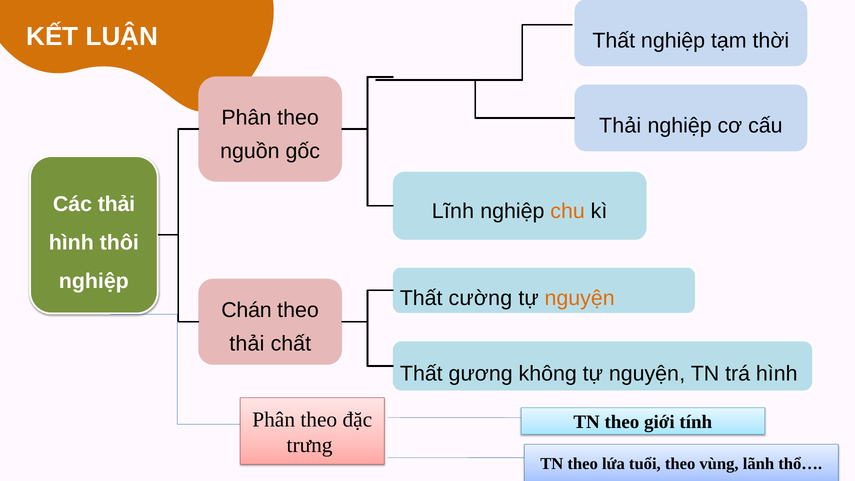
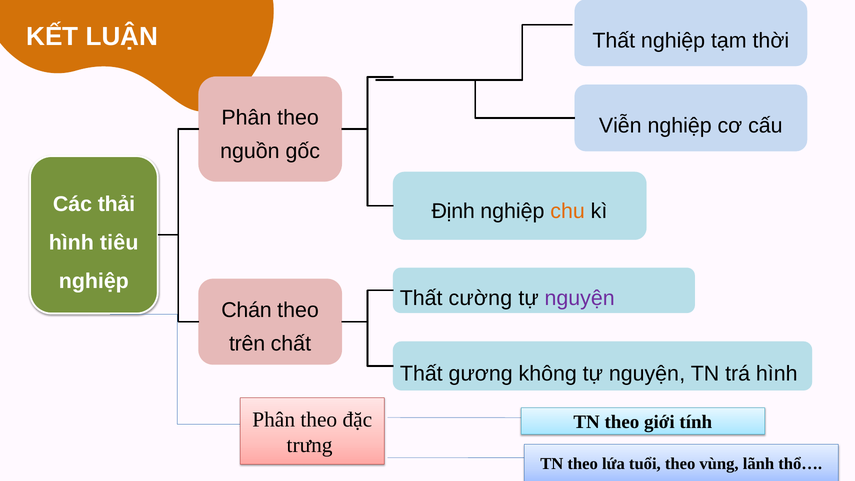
Thải: Thải -> Viễn (620, 126)
Lĩnh: Lĩnh -> Định (453, 211)
thôi: thôi -> tiêu (119, 243)
nguyện colour: orange -> purple (580, 298)
thải: thải -> trên (247, 344)
